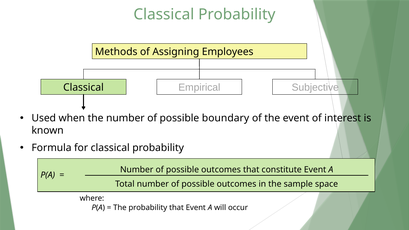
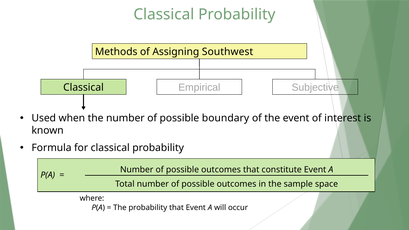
Employees: Employees -> Southwest (228, 52)
